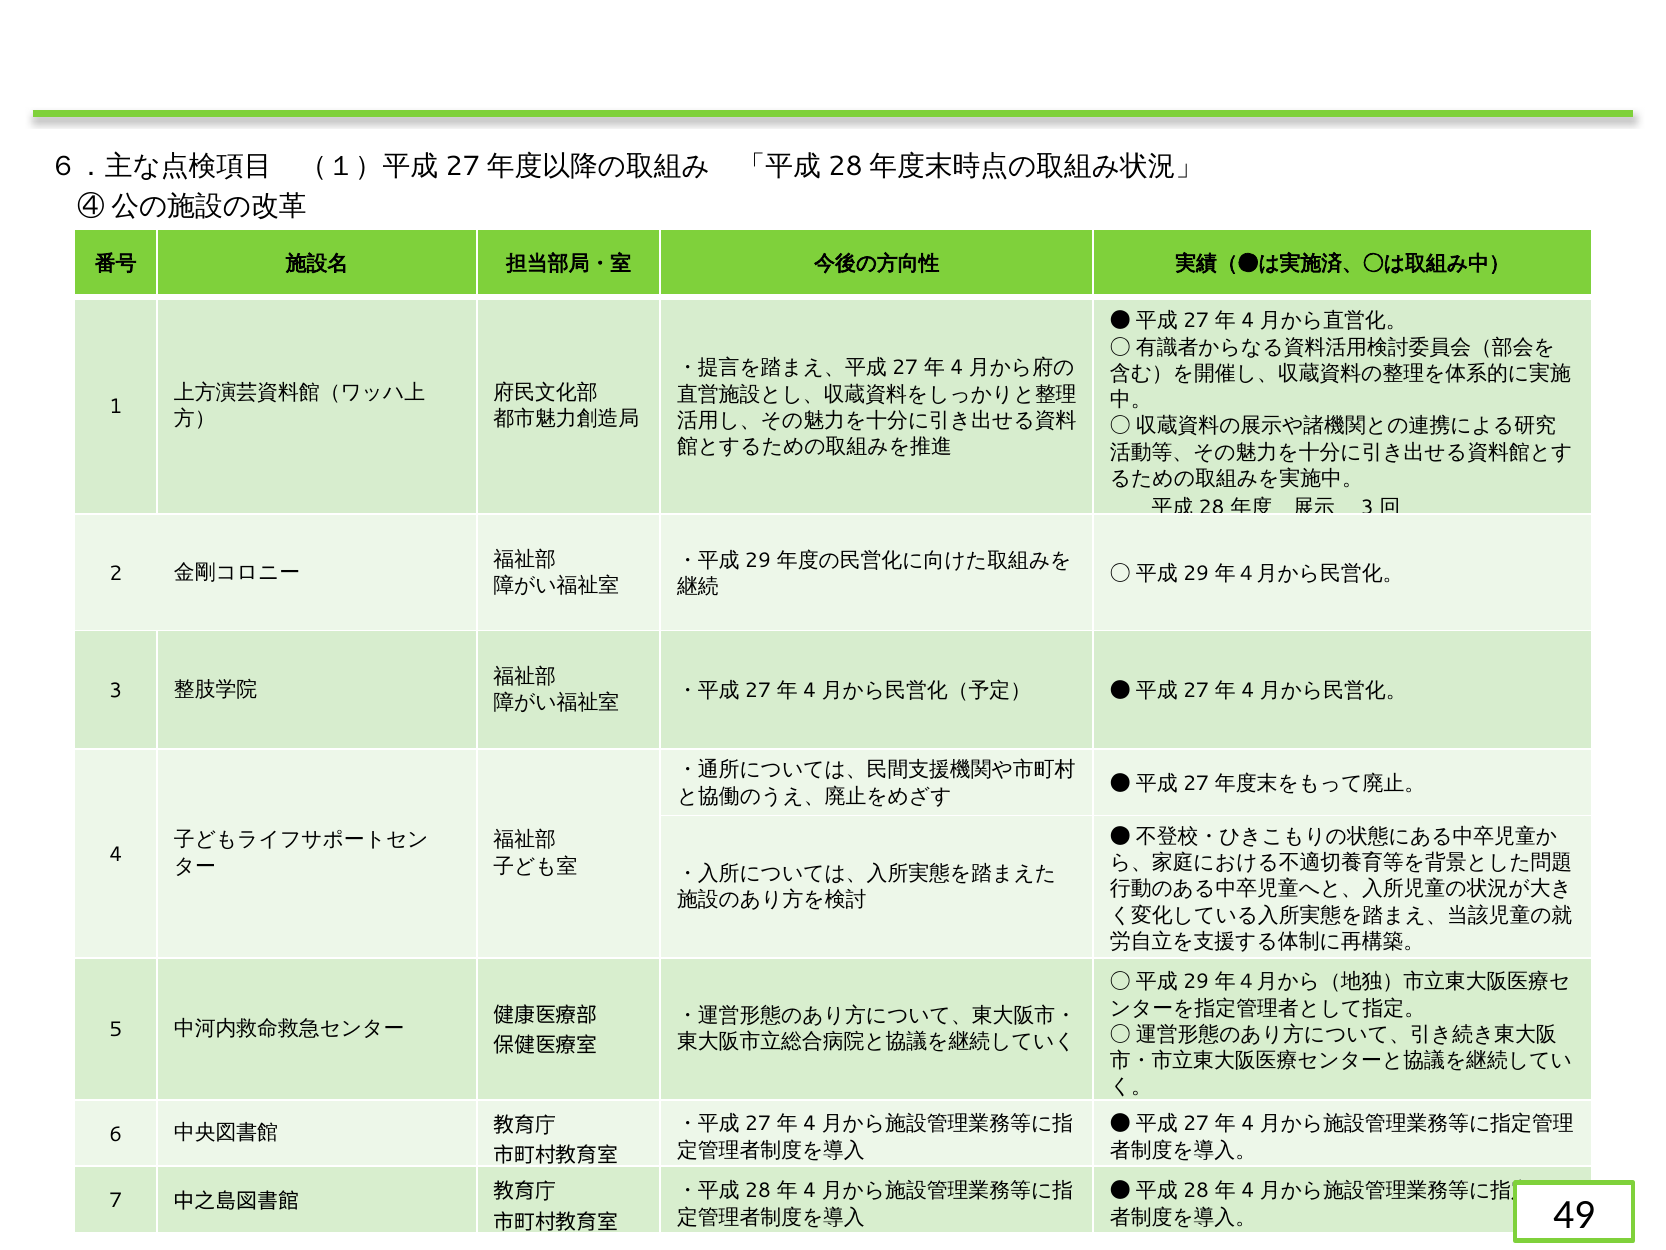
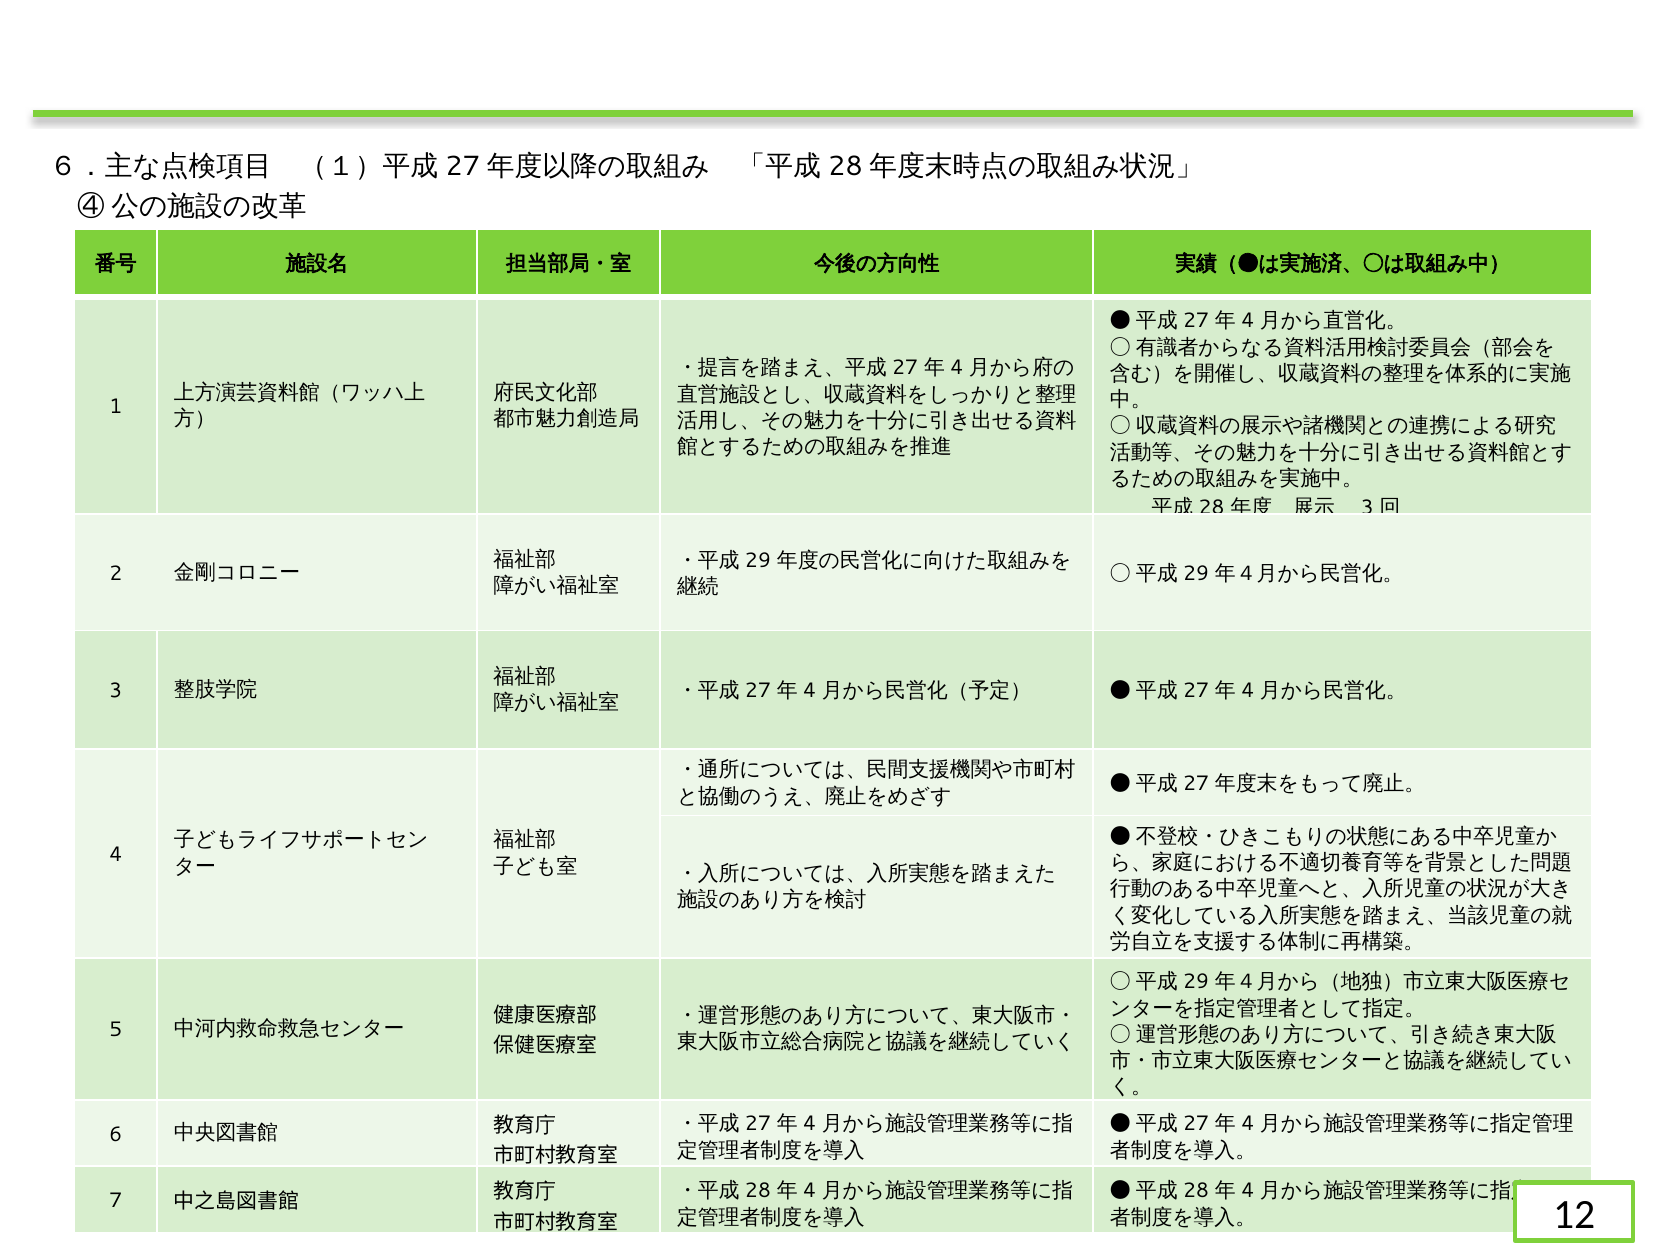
49: 49 -> 12 (1574, 1214)
